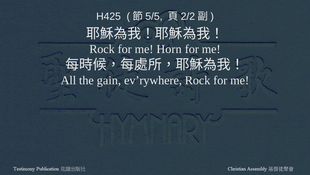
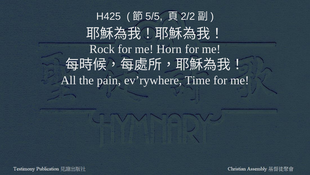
gain: gain -> pain (109, 80)
ev’rywhere Rock: Rock -> Time (198, 80)
